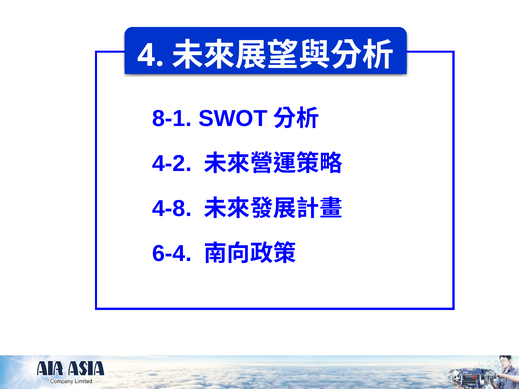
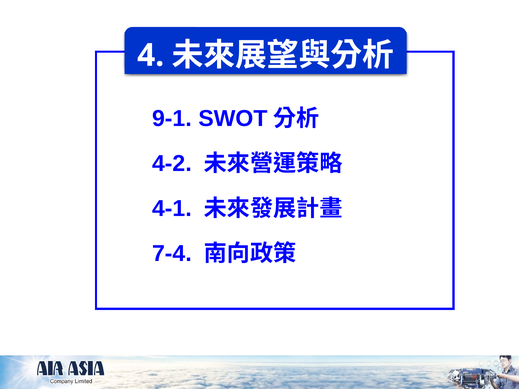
8-1: 8-1 -> 9-1 (172, 119)
4-8: 4-8 -> 4-1 (172, 209)
6-4: 6-4 -> 7-4 (172, 254)
